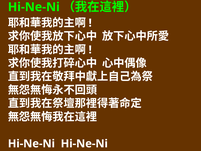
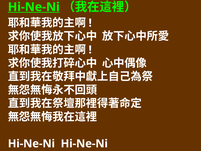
Hi-Ne-Ni underline: none -> present (34, 7)
